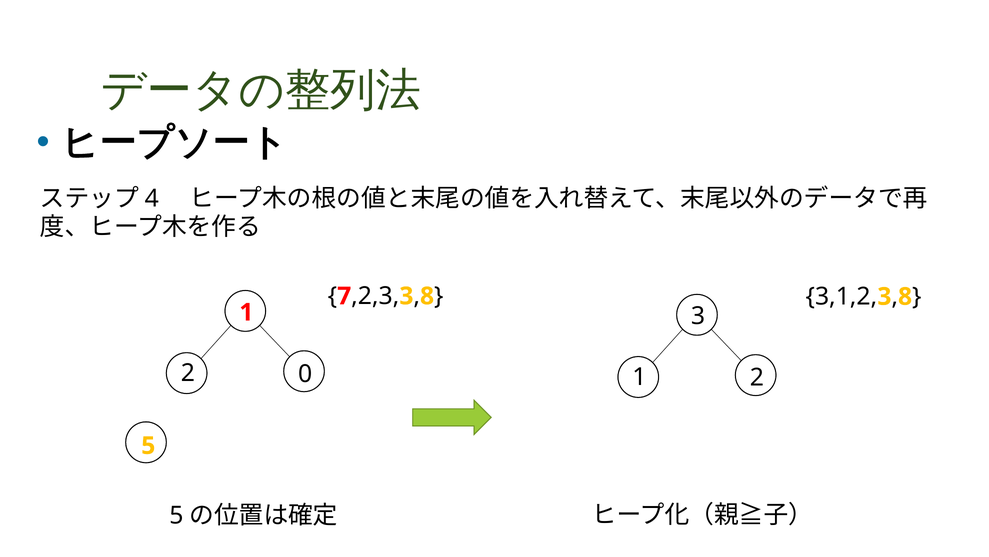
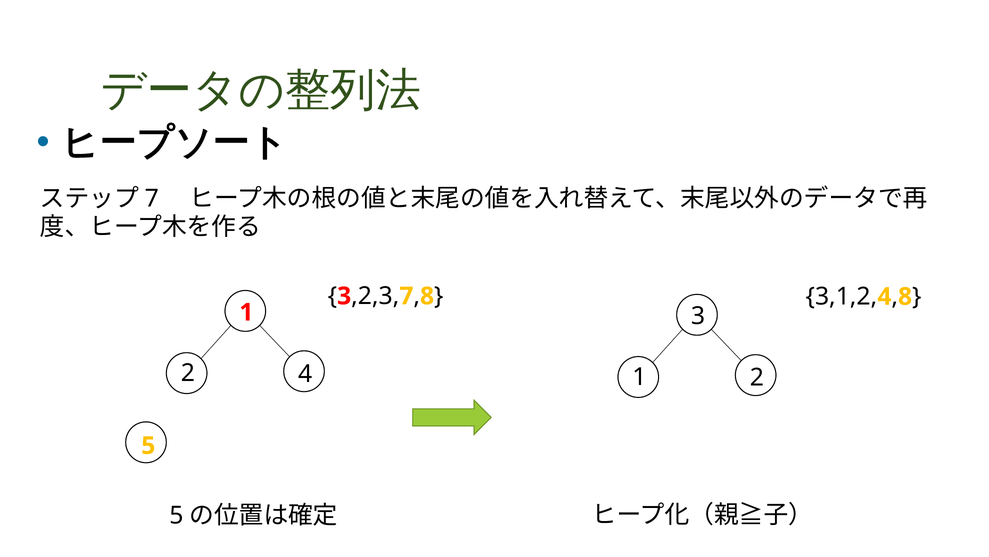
4: 4 -> 7 (152, 198)
7: 7 -> 3 (344, 296)
3: 3 -> 7 (406, 296)
3: 3 -> 4 (884, 296)
2 0: 0 -> 4 (305, 373)
